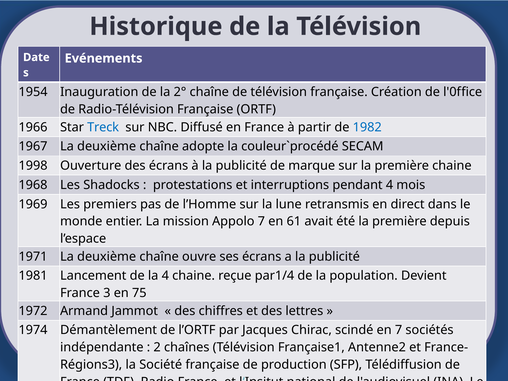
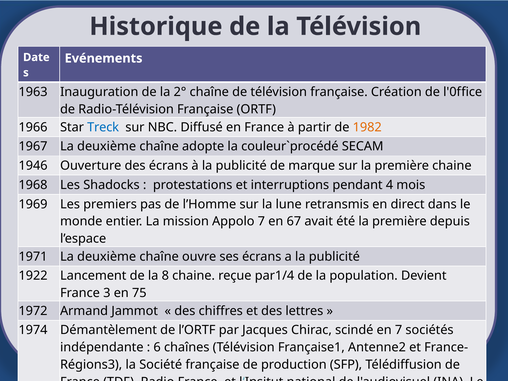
1954: 1954 -> 1963 (33, 92)
1982 colour: blue -> orange (367, 127)
1998: 1998 -> 1946 (33, 166)
61: 61 -> 67 (294, 221)
1981: 1981 -> 1922 (33, 276)
la 4: 4 -> 8 (165, 276)
2: 2 -> 6 (157, 347)
